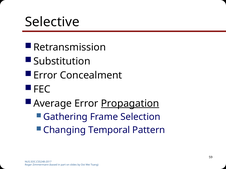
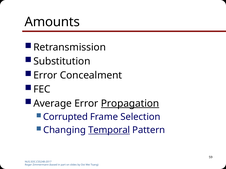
Selective: Selective -> Amounts (52, 22)
Gathering: Gathering -> Corrupted (65, 117)
Temporal underline: none -> present (109, 130)
